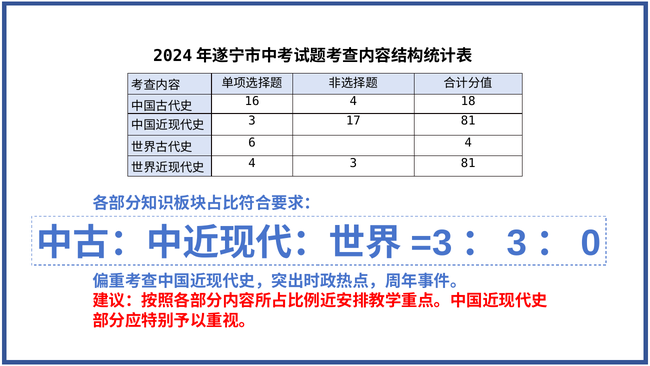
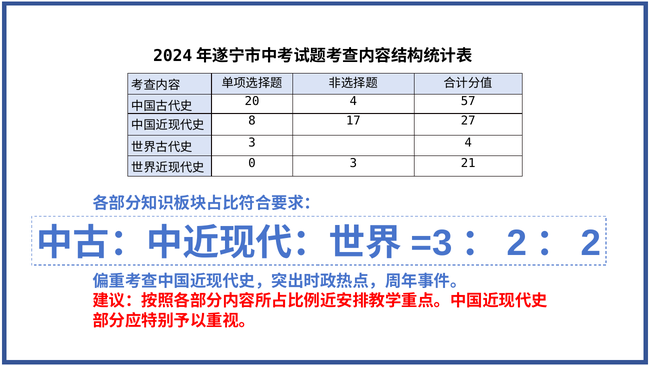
16: 16 -> 20 (252, 101)
18: 18 -> 57 (468, 101)
3: 3 -> 8 (252, 121)
17 81: 81 -> 27 (468, 121)
6: 6 -> 3 (252, 142)
4: 4 -> 0 (252, 163)
3 81: 81 -> 21 (468, 163)
3: 3 -> 2 (517, 243)
0: 0 -> 2 (591, 243)
